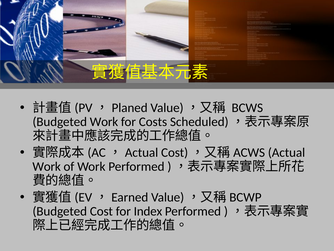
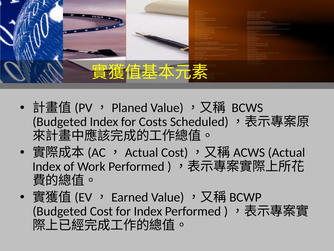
Budgeted Work: Work -> Index (104, 122)
Work: Work -> Index (47, 166)
